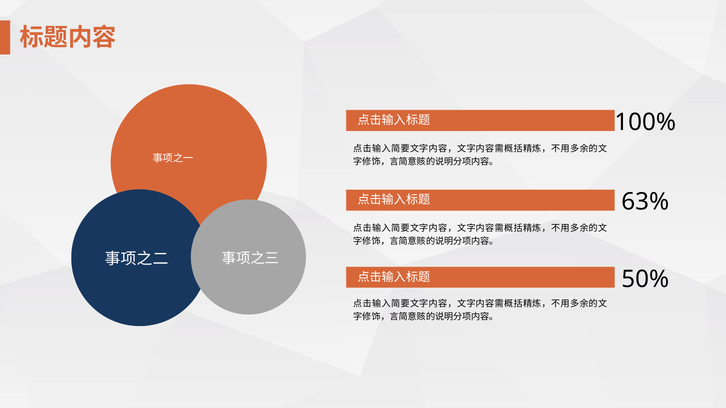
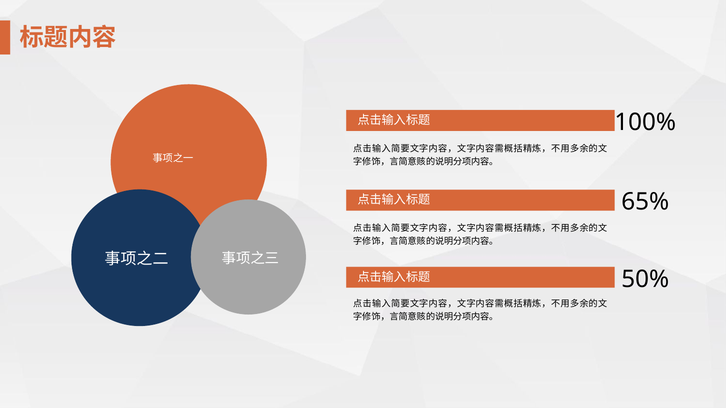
63%: 63% -> 65% (645, 202)
